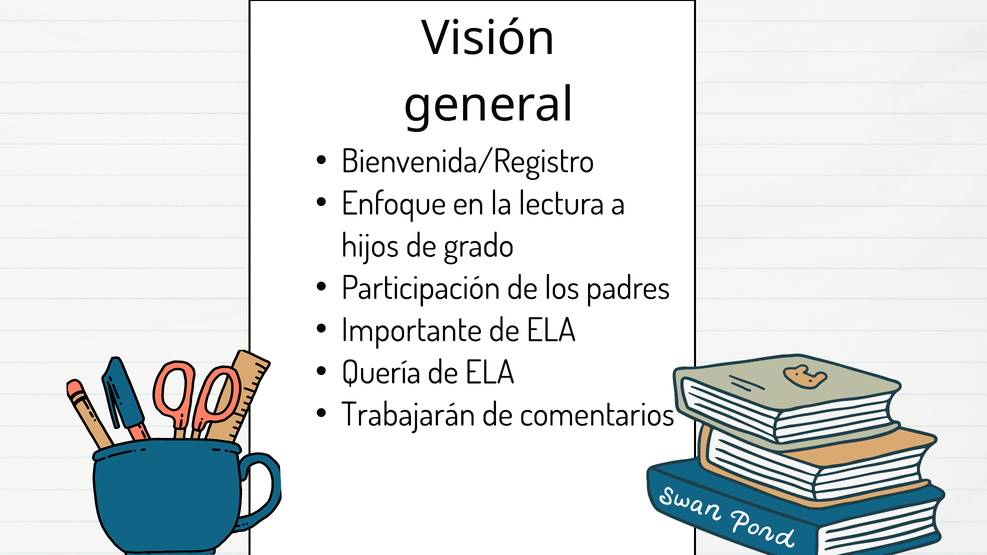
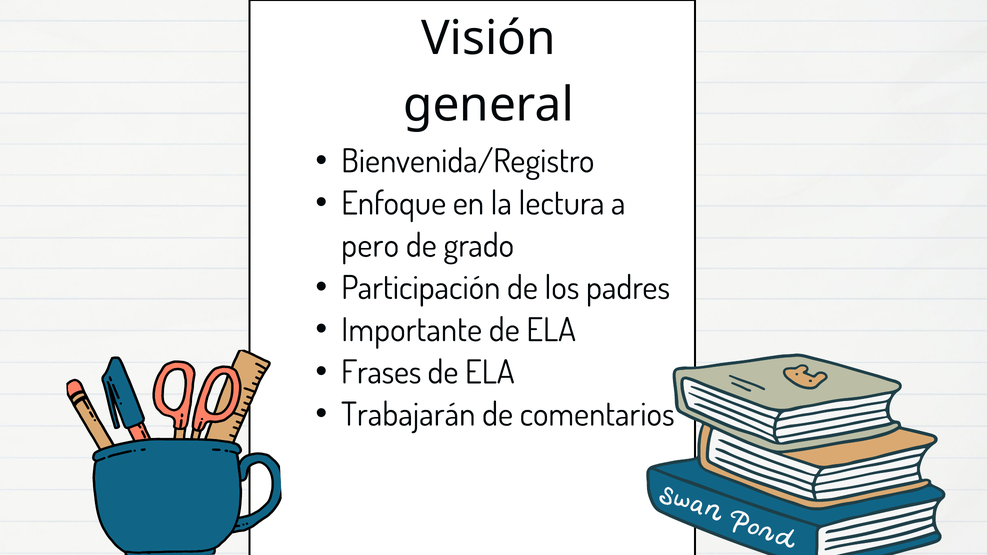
hijos: hijos -> pero (370, 246)
Quería: Quería -> Frases (381, 373)
